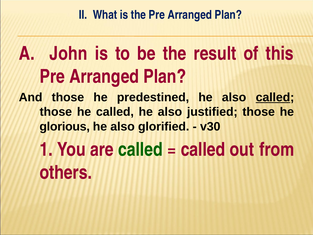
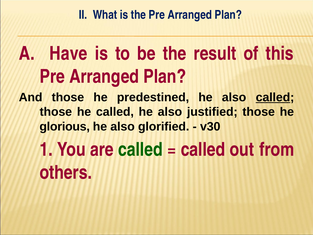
John: John -> Have (68, 54)
